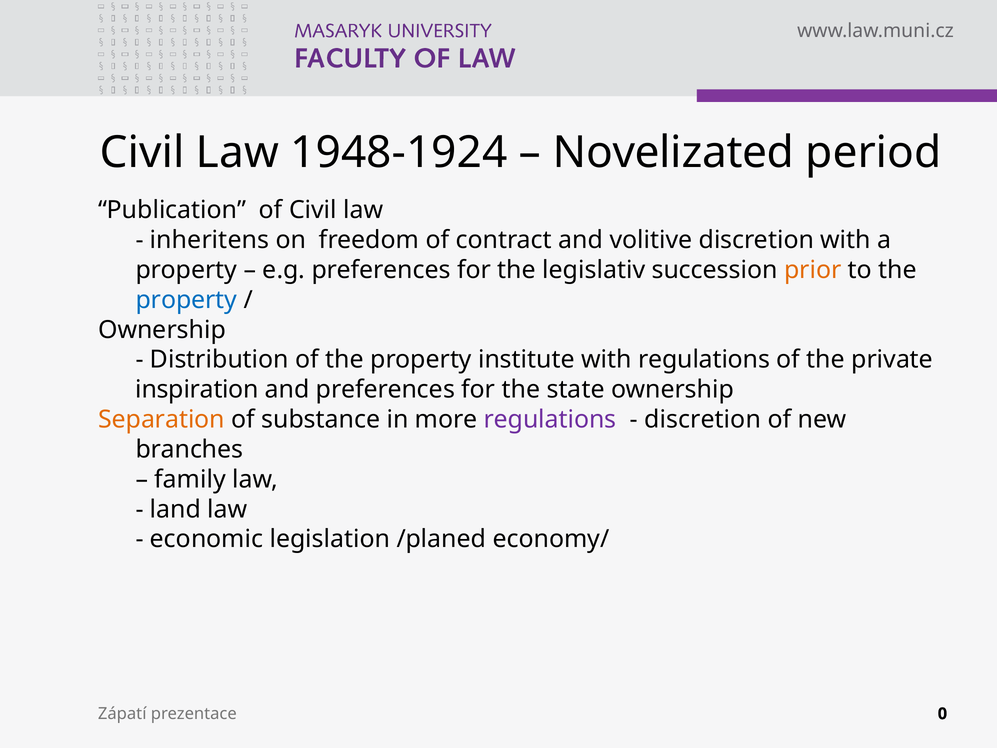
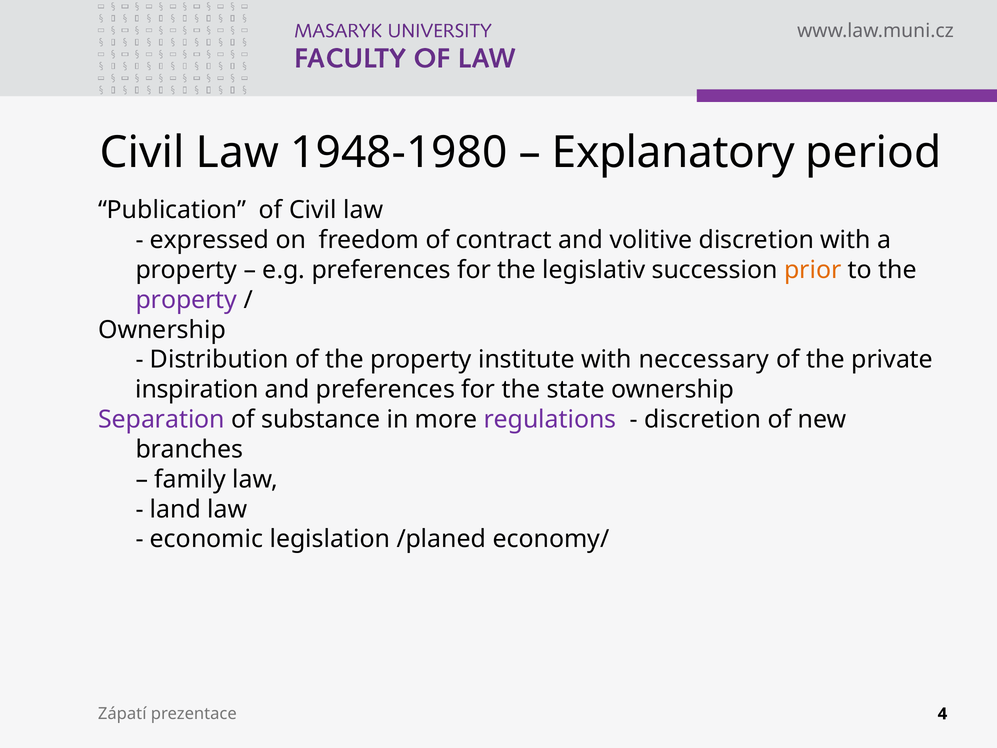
1948-1924: 1948-1924 -> 1948-1980 (399, 152)
Novelizated: Novelizated -> Explanatory (673, 152)
inheritens: inheritens -> expressed (210, 240)
property colour: blue -> purple (186, 300)
with regulations: regulations -> neccessary (704, 360)
Separation colour: orange -> purple (161, 419)
0: 0 -> 4 (942, 714)
